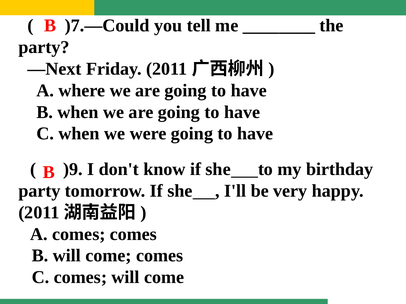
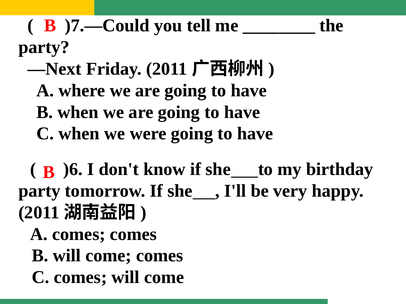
)9: )9 -> )6 (73, 169)
